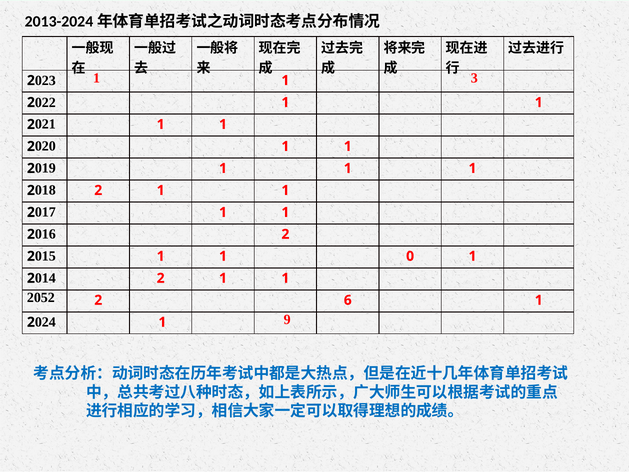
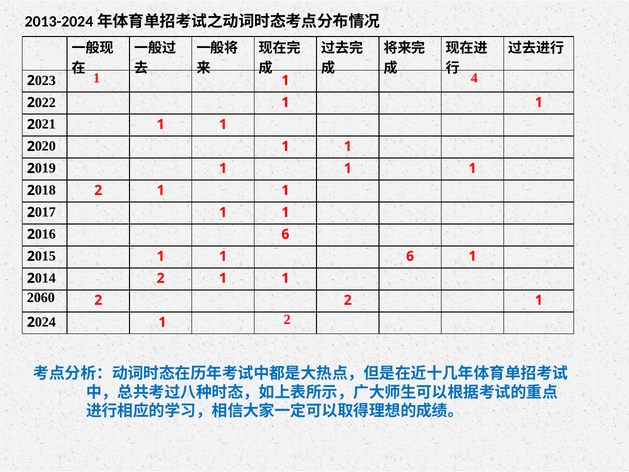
3: 3 -> 4 (474, 78)
2: 2 -> 6 (285, 234)
1 0: 0 -> 6 (410, 256)
2052: 2052 -> 2060 (41, 298)
2 6: 6 -> 2 (348, 300)
9: 9 -> 2 (287, 320)
